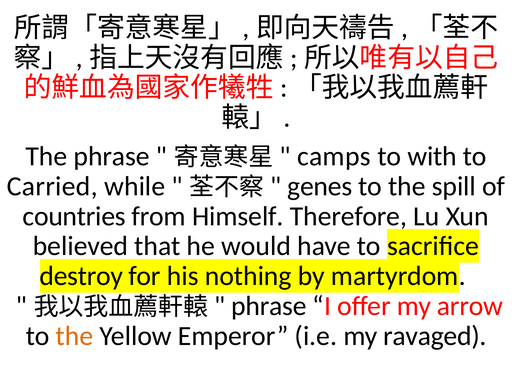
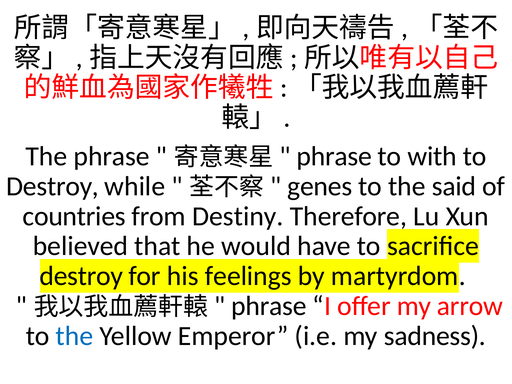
camps: camps -> phrase (334, 156)
Carried: Carried -> Destroy (53, 186)
spill: spill -> said (454, 186)
Himself: Himself -> Destiny (238, 216)
nothing: nothing -> feelings (248, 276)
the colour: orange -> blue (74, 336)
ravaged: ravaged -> sadness (435, 336)
